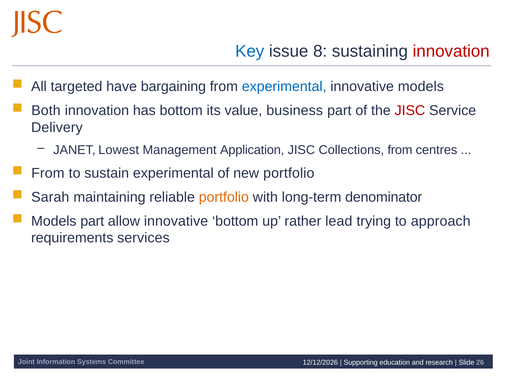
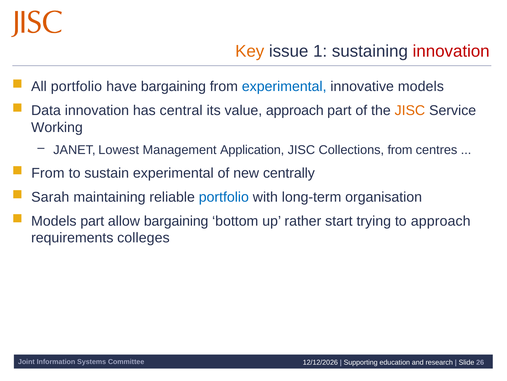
Key colour: blue -> orange (250, 51)
8: 8 -> 1 (320, 51)
All targeted: targeted -> portfolio (76, 86)
Both: Both -> Data (46, 110)
has bottom: bottom -> central (181, 110)
value business: business -> approach (295, 110)
JISC colour: red -> orange (410, 110)
Delivery: Delivery -> Working (57, 127)
new portfolio: portfolio -> centrally (289, 173)
portfolio colour: orange -> blue (224, 197)
denominator: denominator -> organisation (384, 197)
allow innovative: innovative -> bargaining (176, 221)
lead: lead -> start (339, 221)
services: services -> colleges (143, 238)
